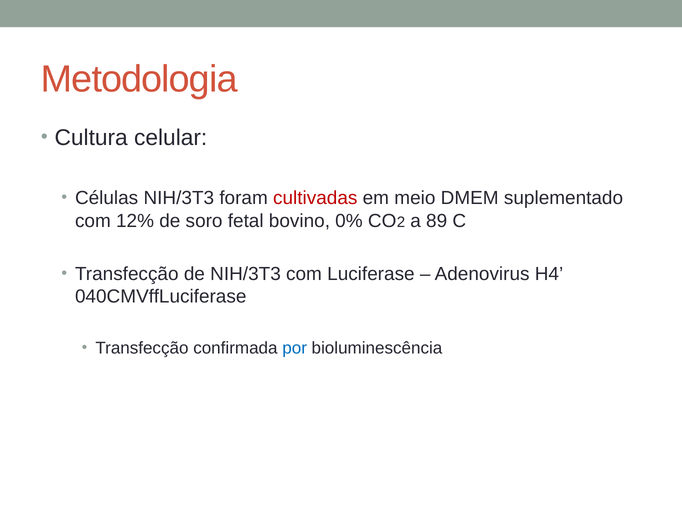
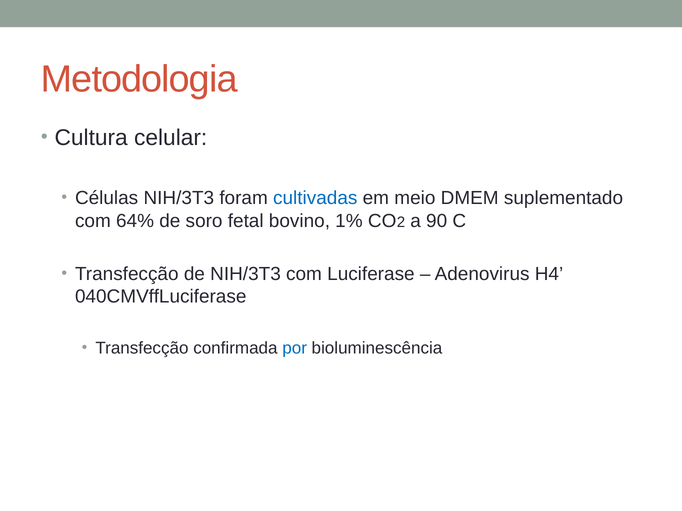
cultivadas colour: red -> blue (315, 198)
12%: 12% -> 64% (135, 221)
0%: 0% -> 1% (349, 221)
89: 89 -> 90 (437, 221)
